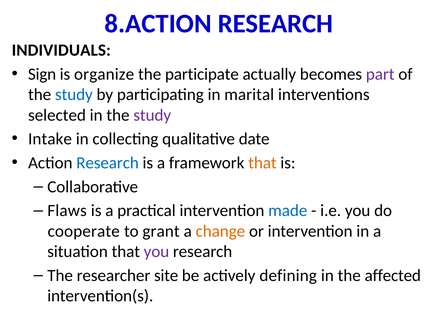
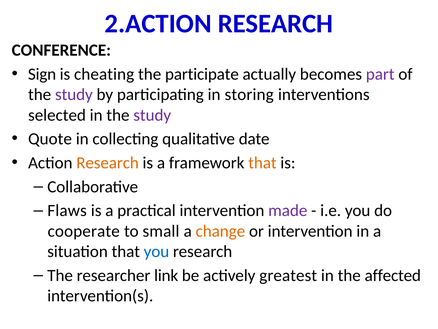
8.ACTION: 8.ACTION -> 2.ACTION (158, 24)
INDIVIDUALS: INDIVIDUALS -> CONFERENCE (61, 50)
organize: organize -> cheating (104, 74)
study colour: blue -> purple (74, 94)
marital: marital -> storing (249, 94)
Intake: Intake -> Quote (50, 139)
Research colour: blue -> orange (108, 163)
made colour: blue -> purple (288, 210)
grant: grant -> small (161, 231)
you colour: purple -> blue (156, 251)
site: site -> link (166, 275)
defining: defining -> greatest (288, 275)
